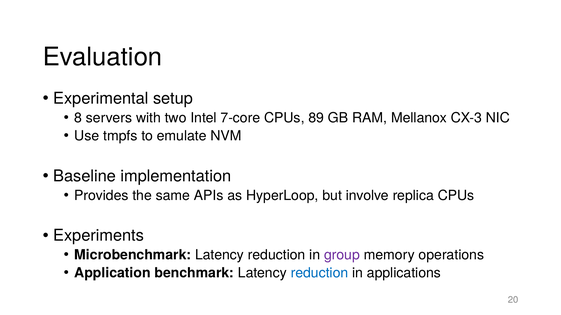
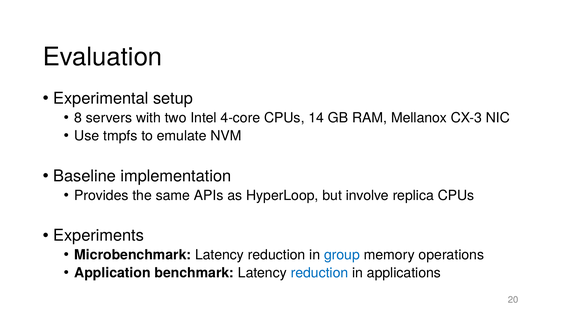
7-core: 7-core -> 4-core (240, 118)
89: 89 -> 14 (316, 118)
group colour: purple -> blue (342, 255)
